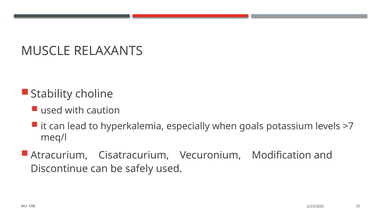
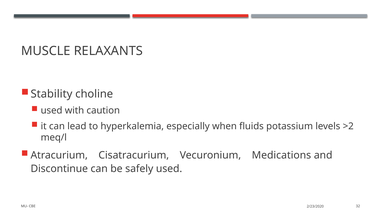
goals: goals -> fluids (251, 126)
>7: >7 -> >2 (348, 126)
Modification: Modification -> Medications (281, 155)
